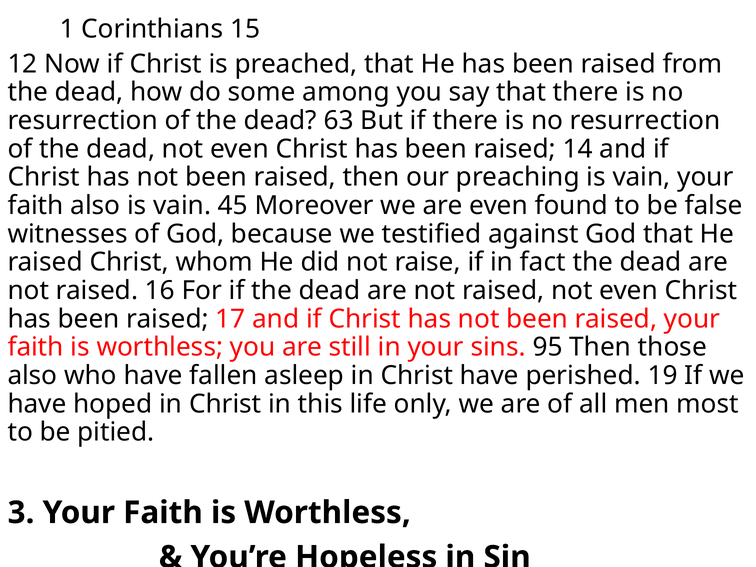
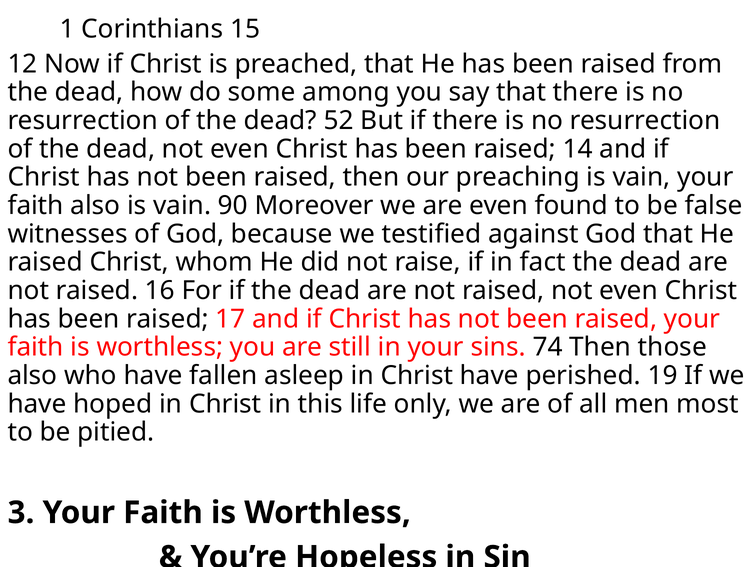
63: 63 -> 52 (339, 121)
45: 45 -> 90 (233, 206)
95: 95 -> 74 (548, 347)
